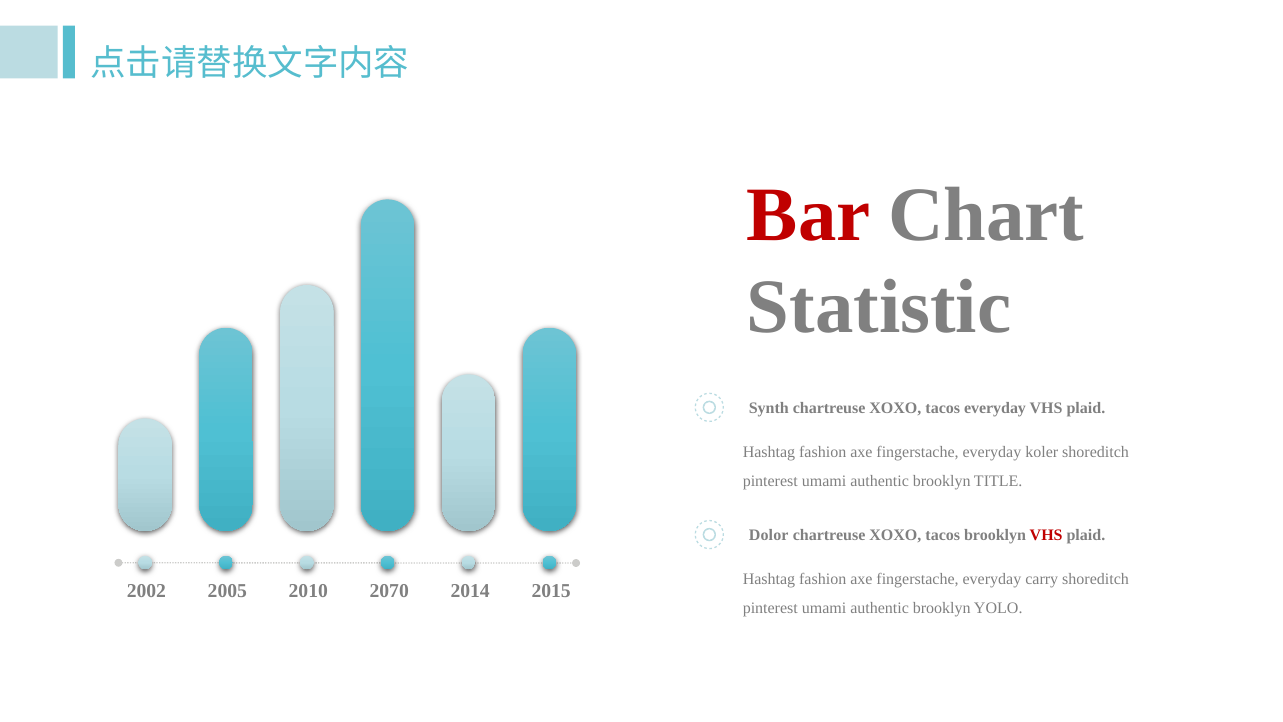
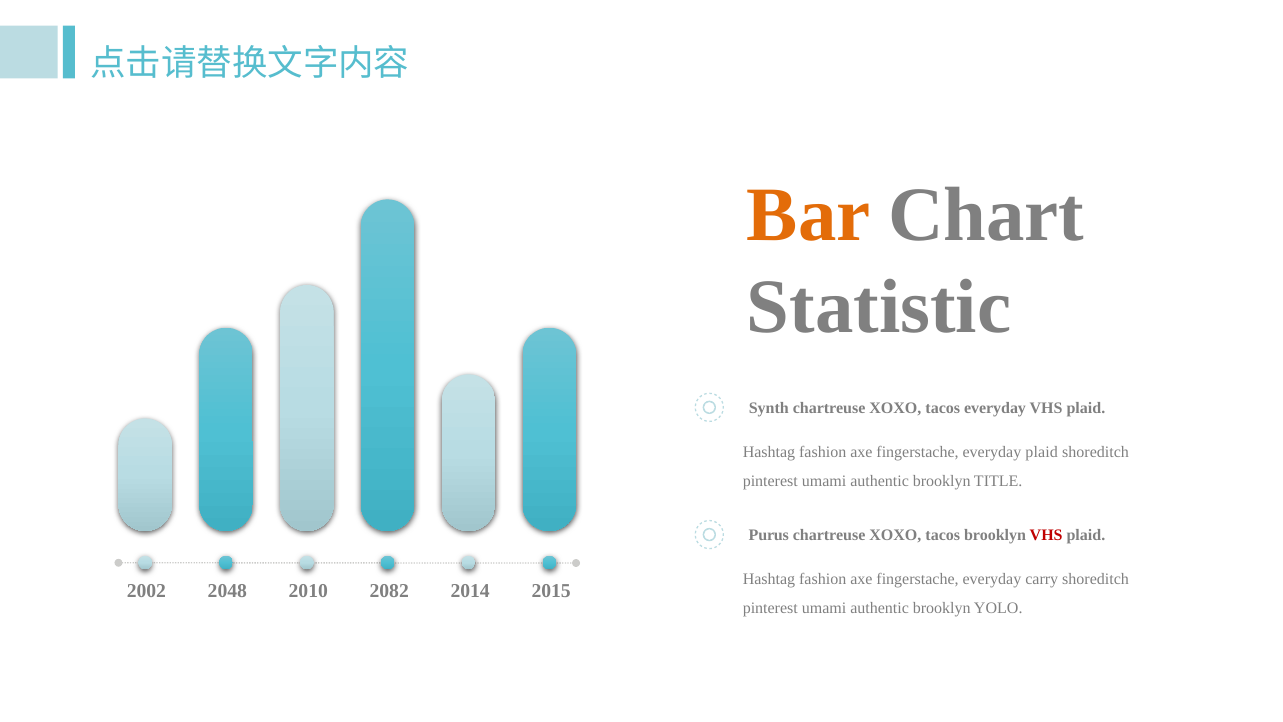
Bar colour: red -> orange (809, 215)
everyday koler: koler -> plaid (1042, 452)
Dolor: Dolor -> Purus (769, 535)
2005: 2005 -> 2048 (227, 591)
2070: 2070 -> 2082 (389, 591)
